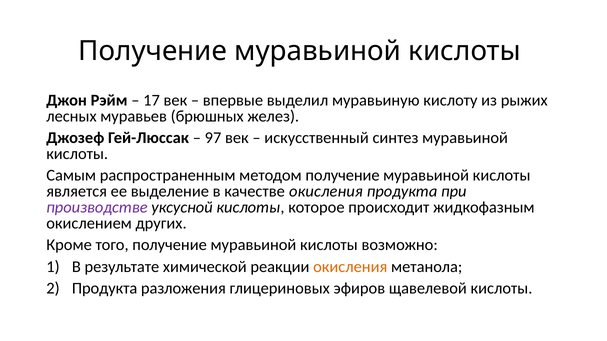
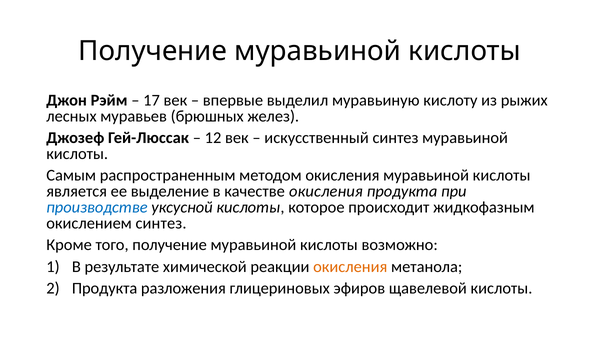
97: 97 -> 12 (213, 138)
методом получение: получение -> окисления (342, 176)
производстве colour: purple -> blue (97, 208)
окислением других: других -> синтез (161, 224)
